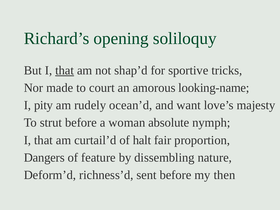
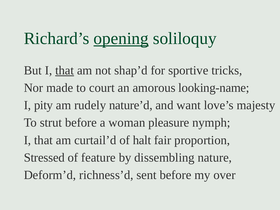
opening underline: none -> present (121, 39)
ocean’d: ocean’d -> nature’d (131, 105)
absolute: absolute -> pleasure (169, 123)
Dangers: Dangers -> Stressed (44, 158)
then: then -> over (225, 175)
